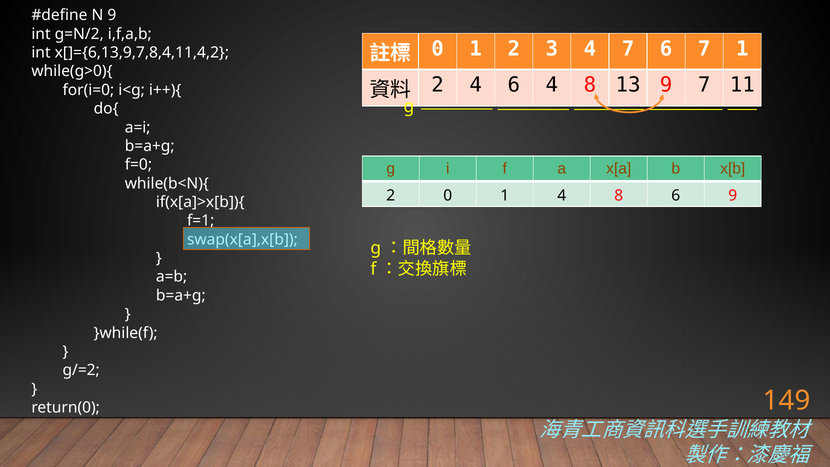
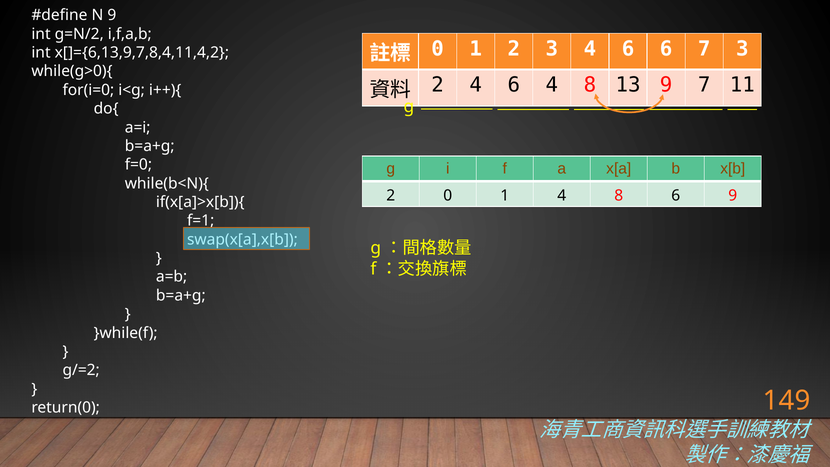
3 4 7: 7 -> 6 (628, 49)
7 1: 1 -> 3 (742, 49)
